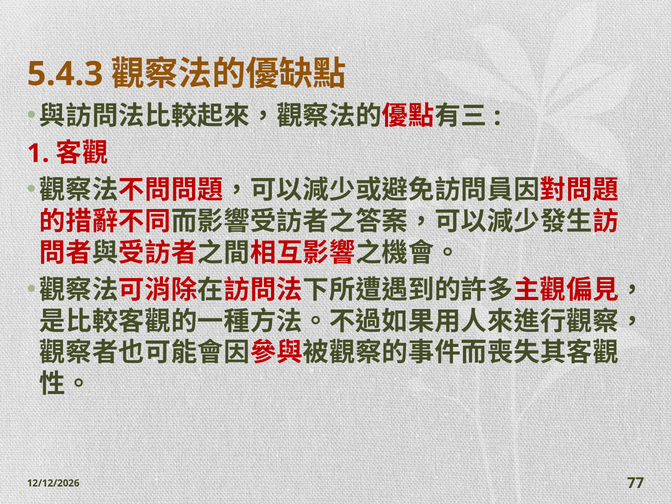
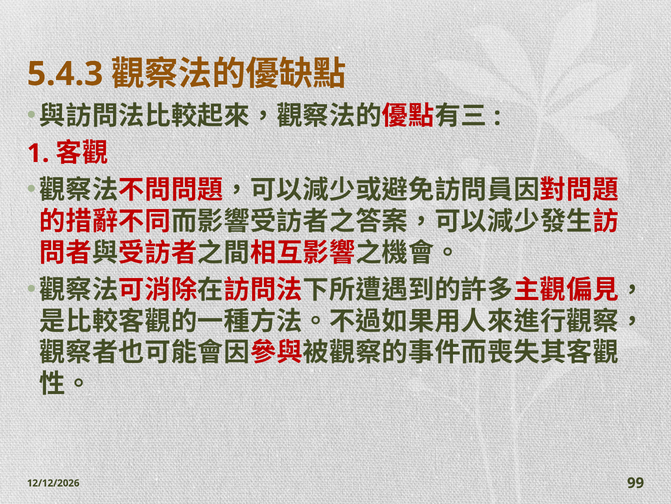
77: 77 -> 99 (636, 482)
